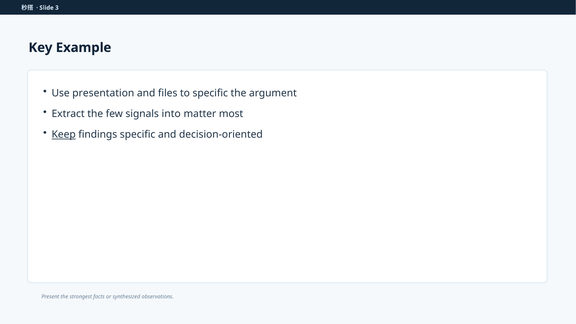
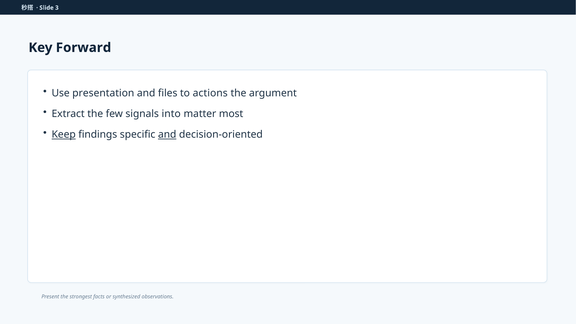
Example: Example -> Forward (83, 48)
to specific: specific -> actions (210, 93)
and underline: none -> present (167, 135)
